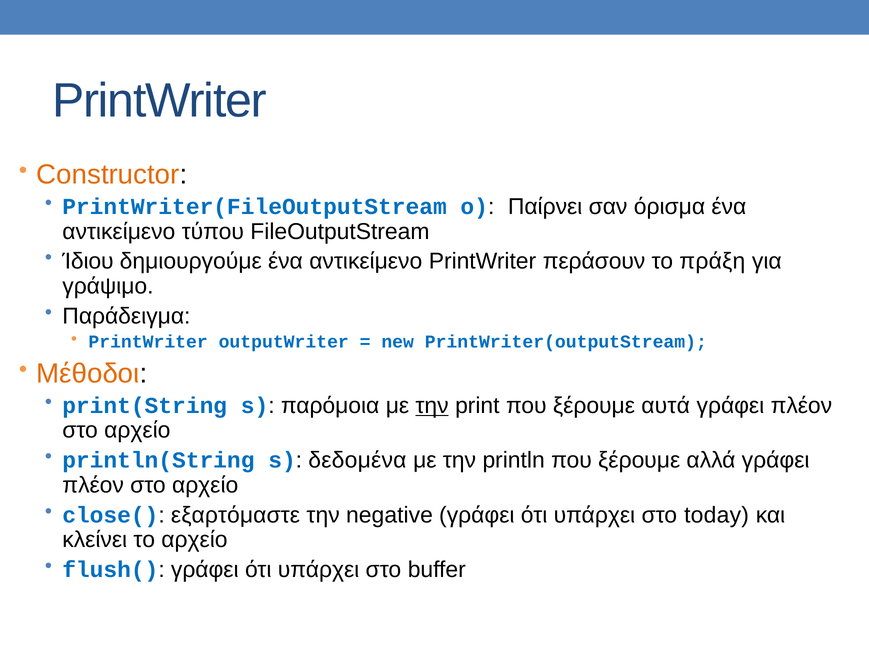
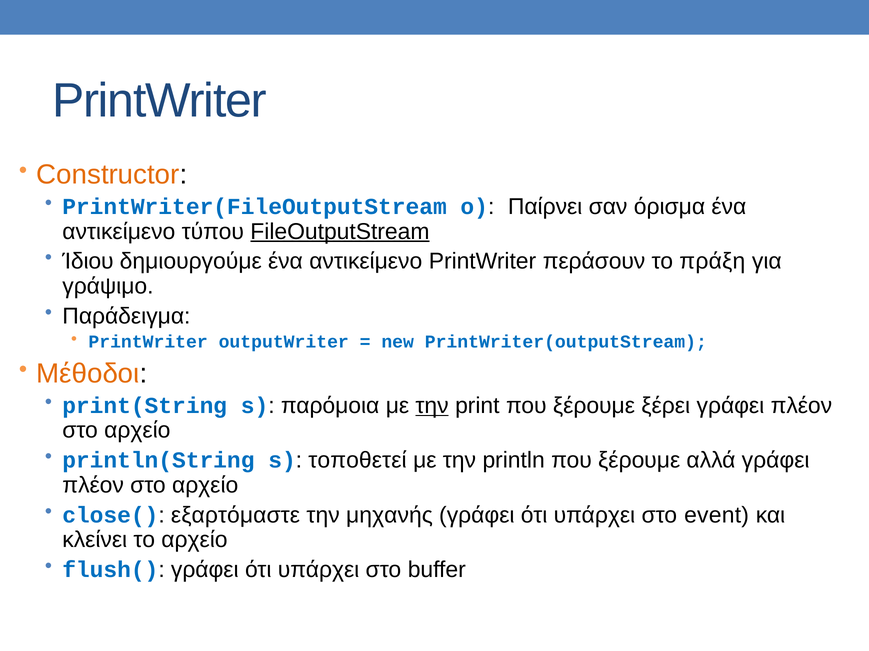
FileOutputStream underline: none -> present (340, 232)
αυτά: αυτά -> ξέρει (666, 406)
δεδομένα: δεδομένα -> τοποθετεί (357, 461)
negative: negative -> μηχανής (389, 516)
today: today -> event (717, 516)
